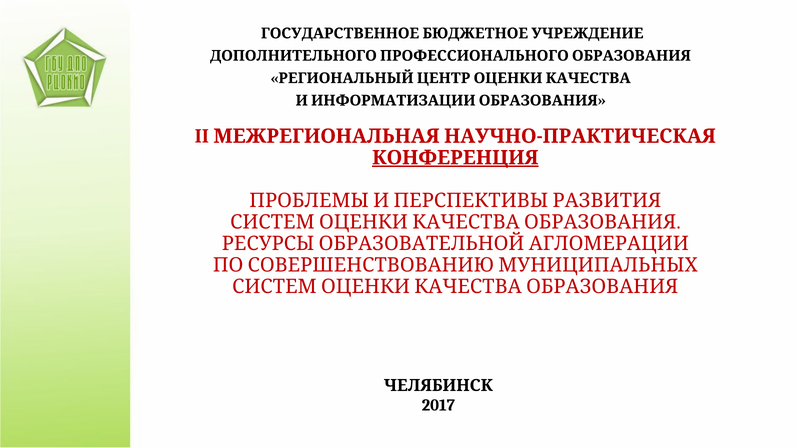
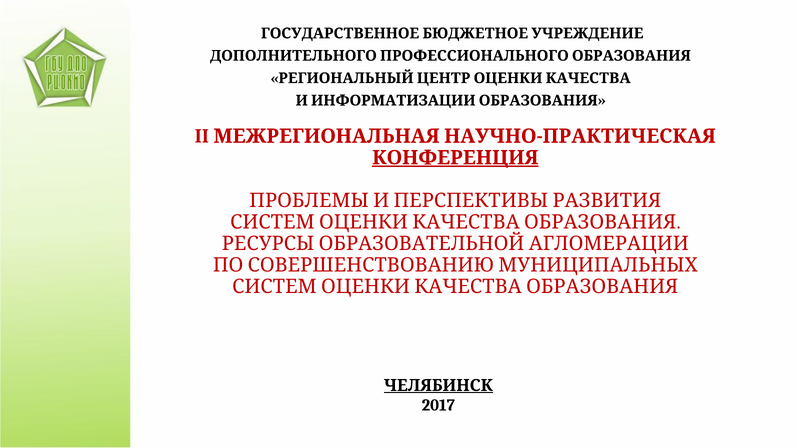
ЧЕЛЯБИНСК underline: none -> present (438, 386)
